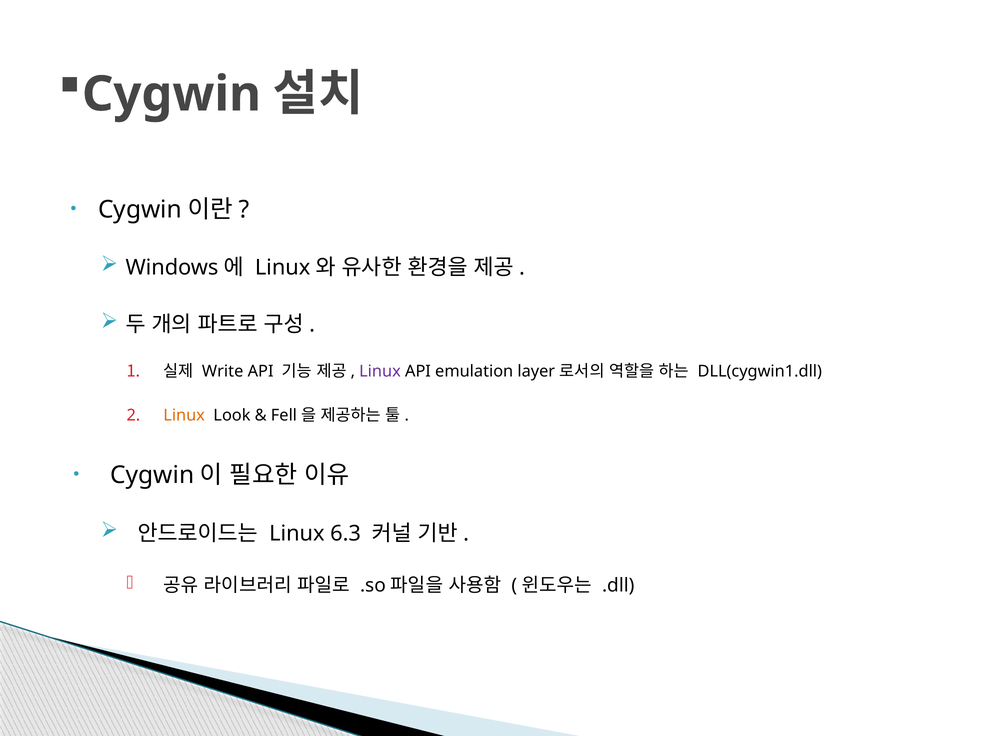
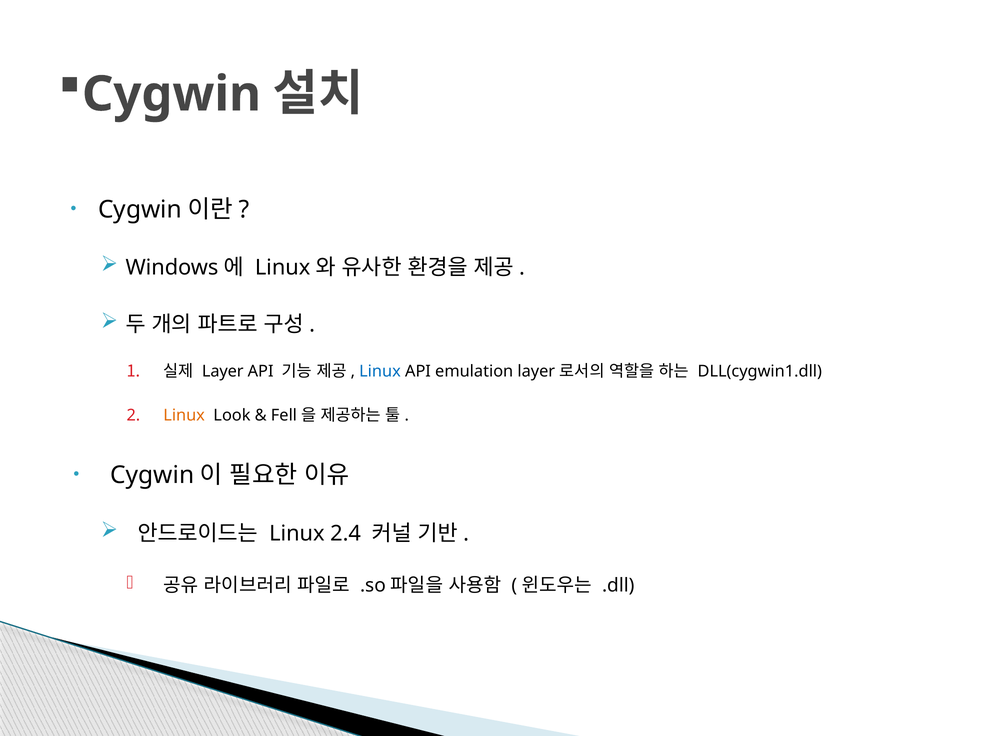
Write: Write -> Layer (223, 372)
Linux colour: purple -> blue (380, 372)
6.3: 6.3 -> 2.4 (346, 534)
